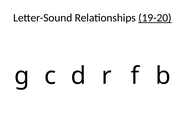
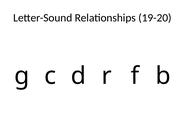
19-20 underline: present -> none (155, 18)
